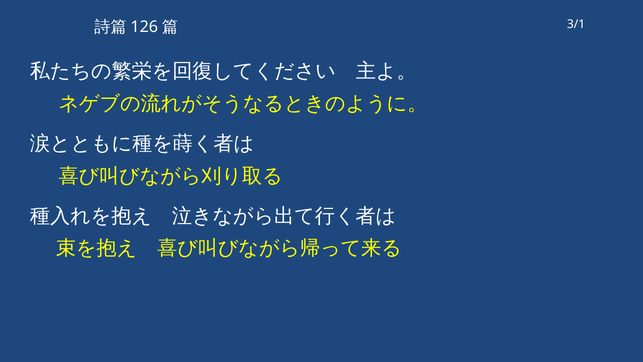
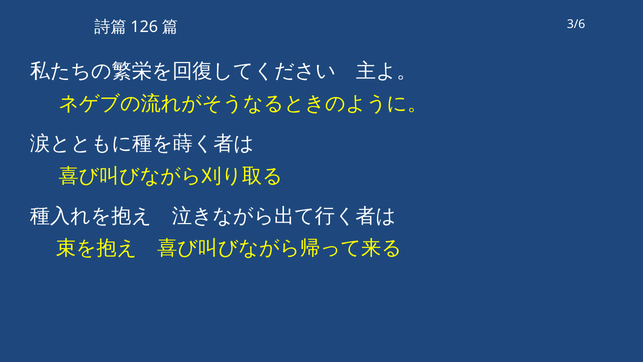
3/1: 3/1 -> 3/6 (576, 24)
